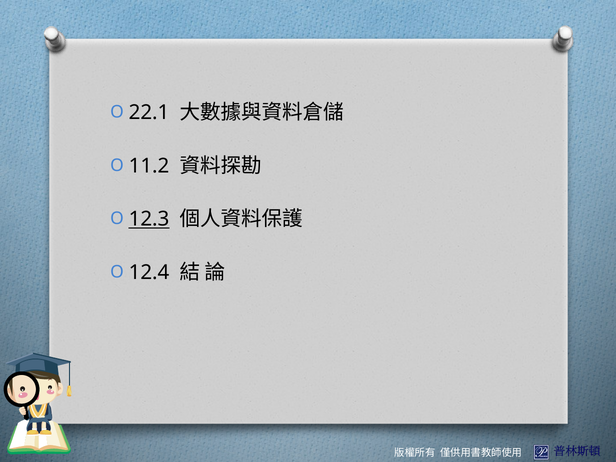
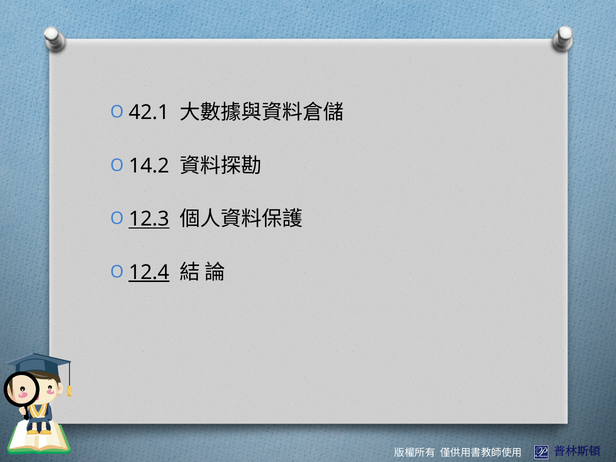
22.1: 22.1 -> 42.1 (149, 112)
11.2: 11.2 -> 14.2 (149, 166)
12.4 underline: none -> present (149, 273)
